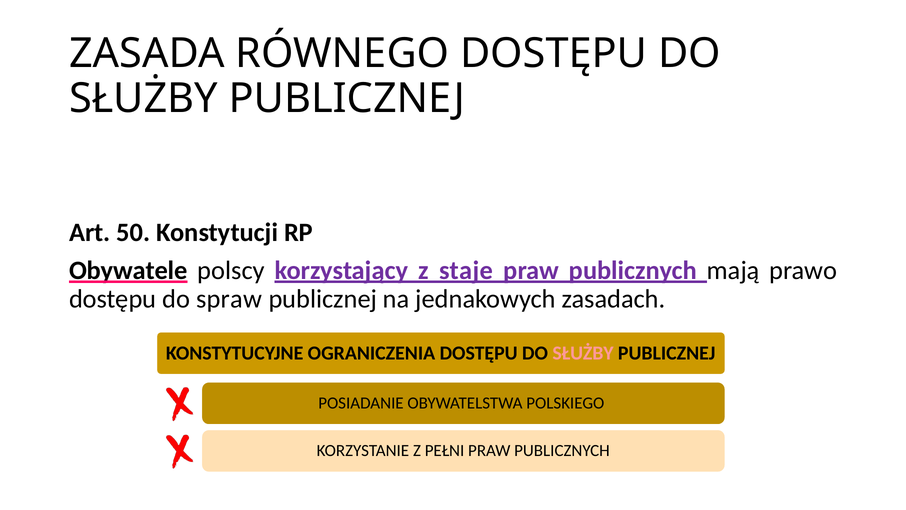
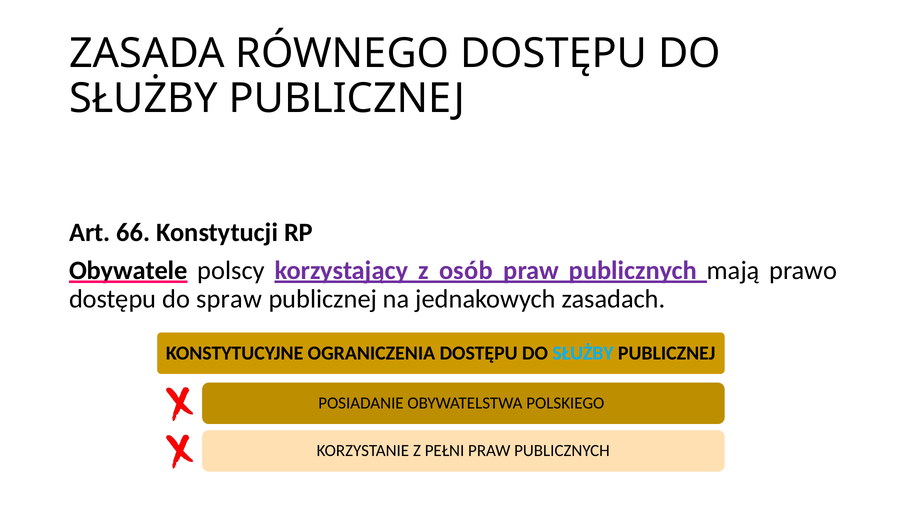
50: 50 -> 66 (133, 232)
staje: staje -> osób (466, 270)
SŁUŻBY colour: pink -> light blue (583, 353)
